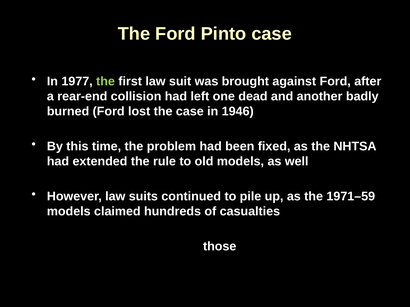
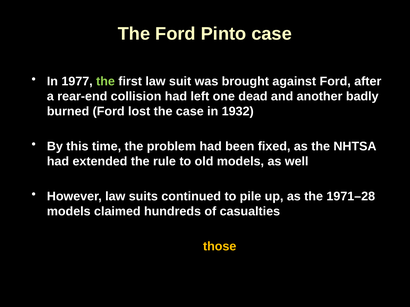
1946: 1946 -> 1932 (238, 112)
1971–59: 1971–59 -> 1971–28 (351, 197)
those colour: white -> yellow (220, 247)
